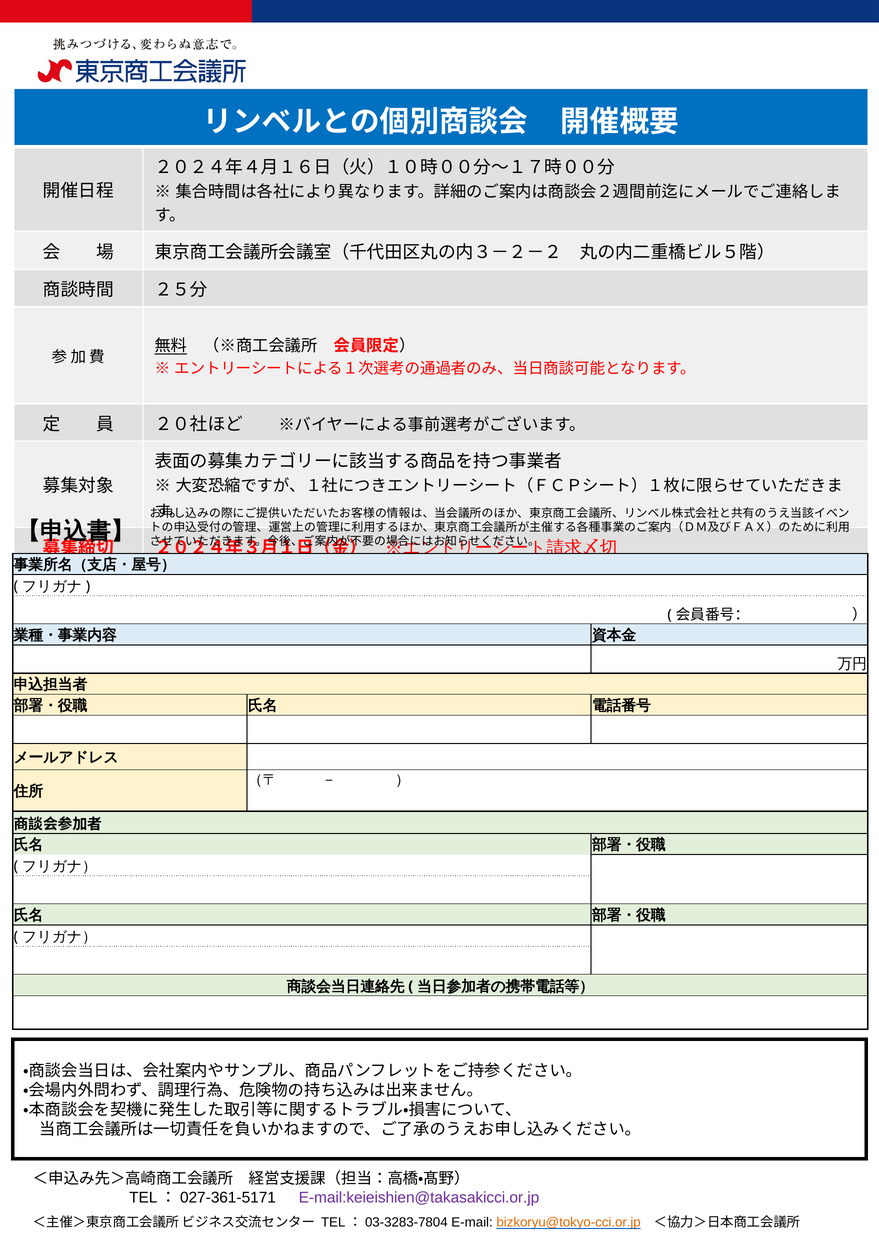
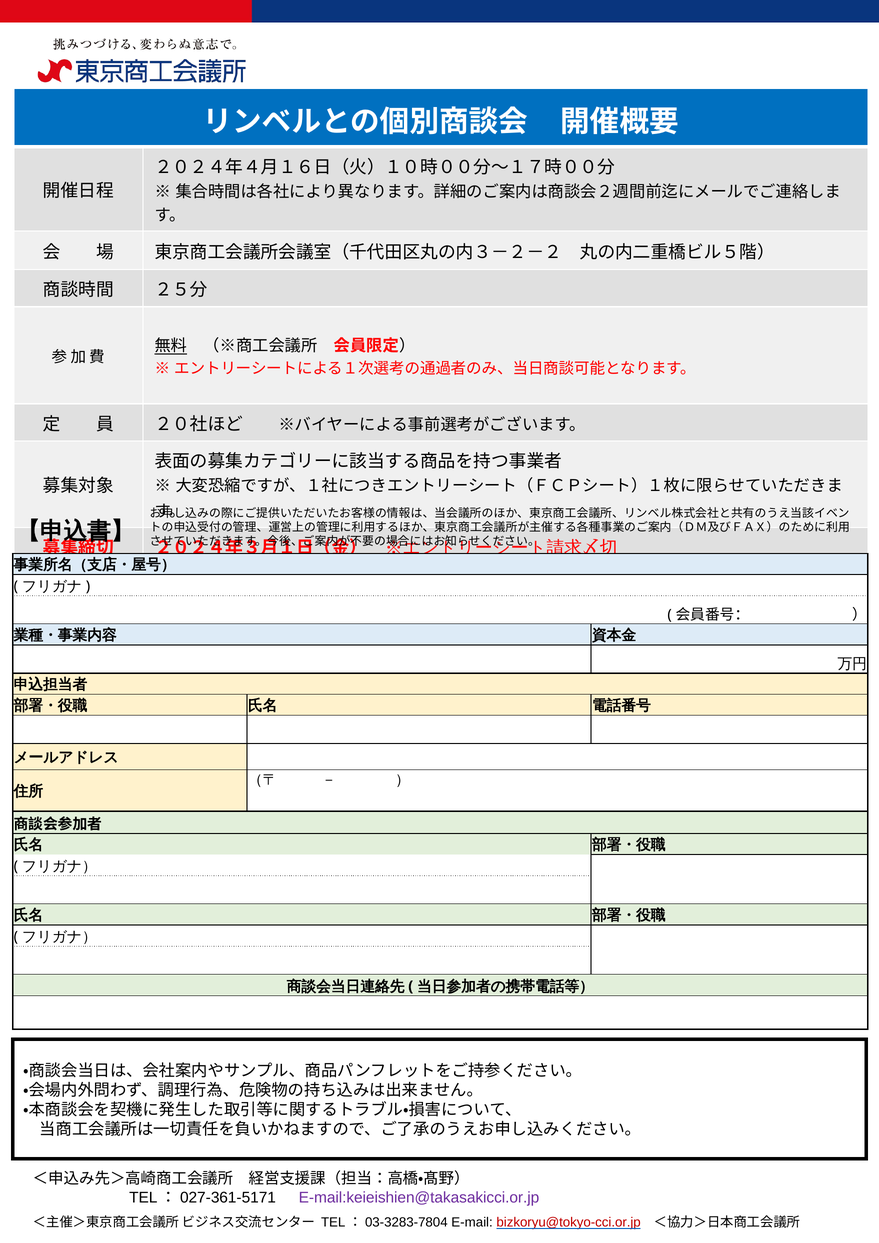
bizkoryu@tokyo-cci.or.jp colour: orange -> red (569, 1223)
